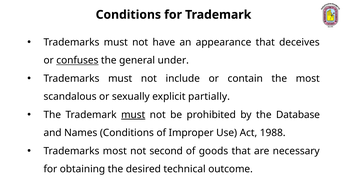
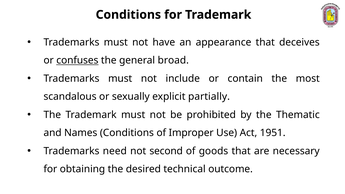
under: under -> broad (173, 60)
must underline: present -> none (133, 115)
Database: Database -> Thematic (298, 115)
1988: 1988 -> 1951 (273, 133)
Trademarks most: most -> need (115, 151)
